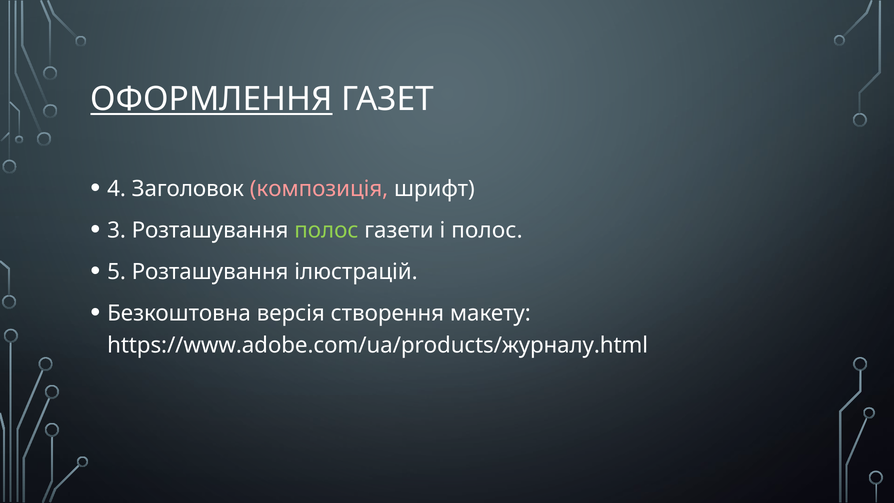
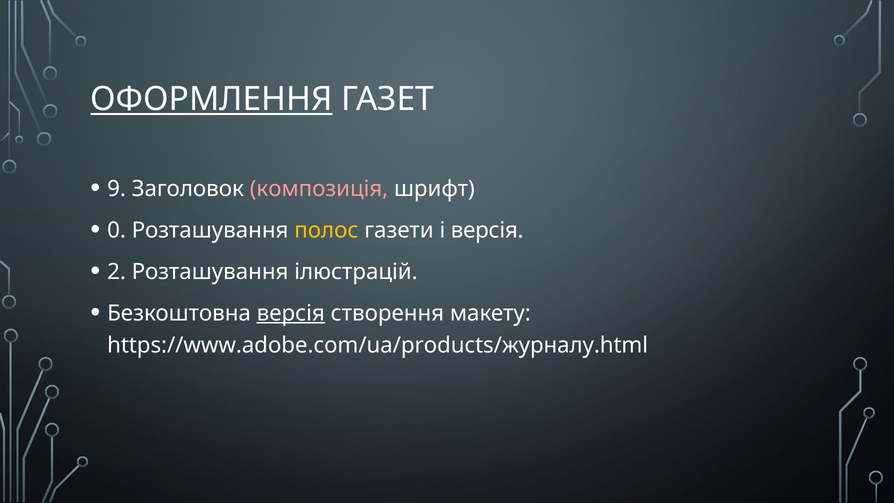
4: 4 -> 9 (117, 189)
3: 3 -> 0 (117, 230)
полос colour: light green -> yellow (326, 230)
і полос: полос -> версія (487, 230)
5: 5 -> 2 (117, 272)
версія underline: none -> present (291, 313)
